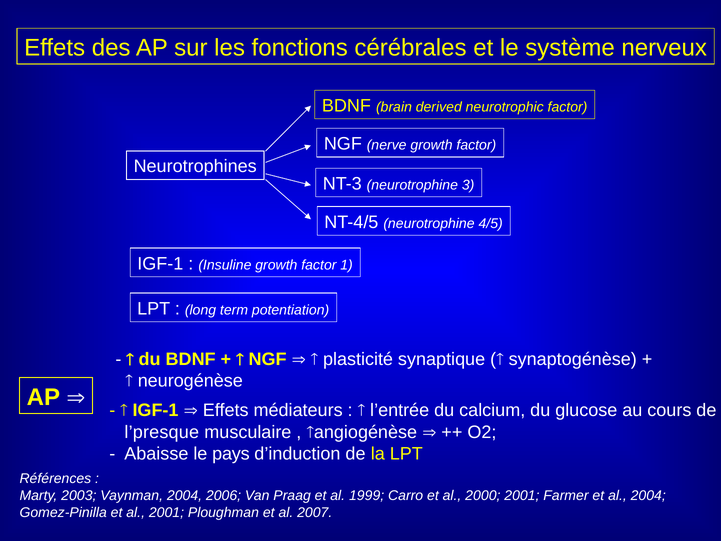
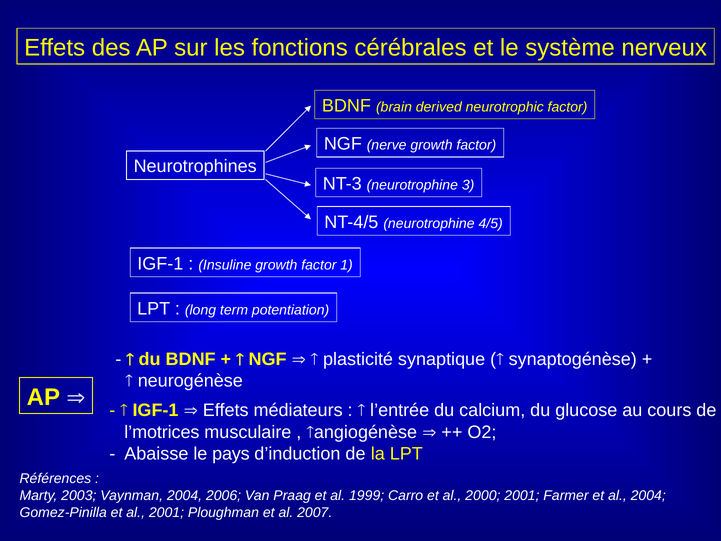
l’presque: l’presque -> l’motrices (162, 432)
